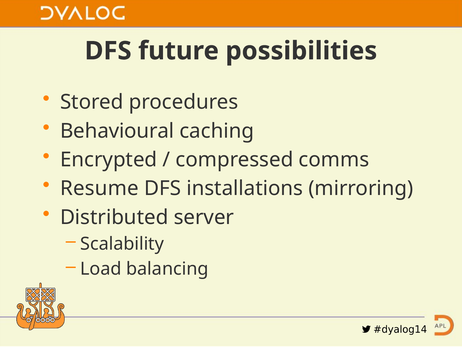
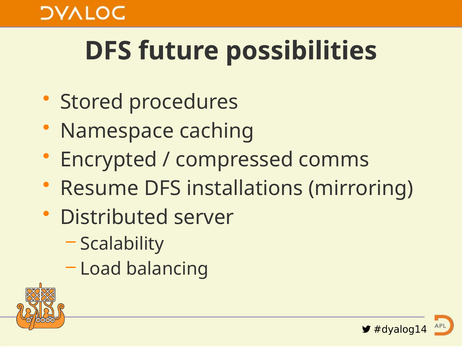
Behavioural: Behavioural -> Namespace (117, 131)
